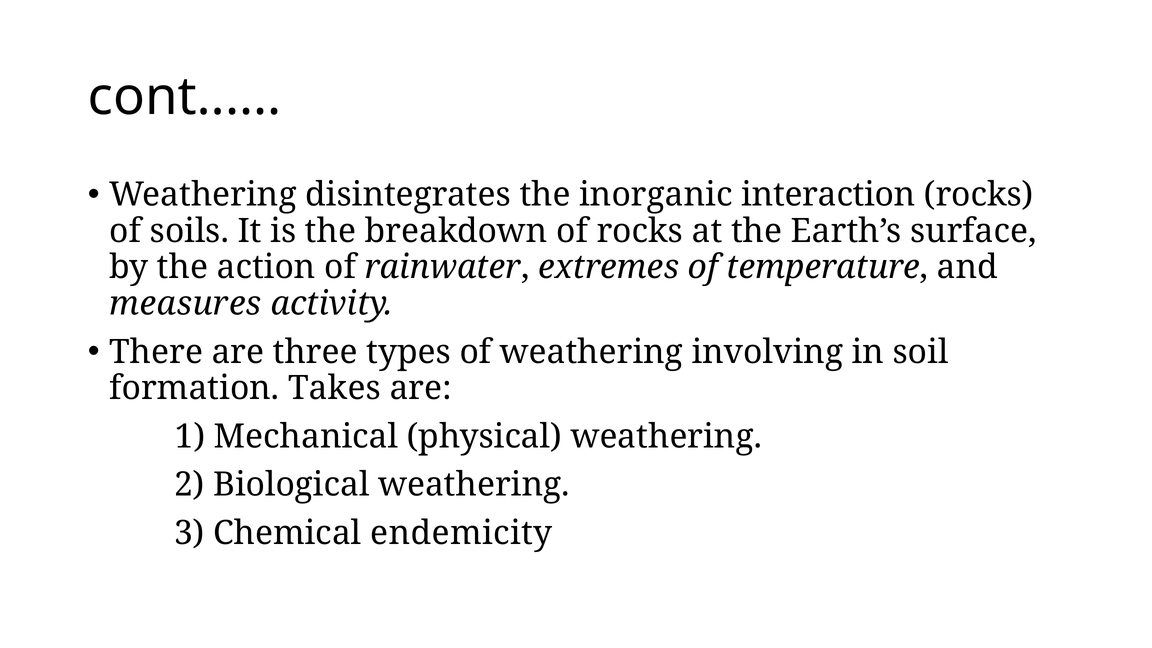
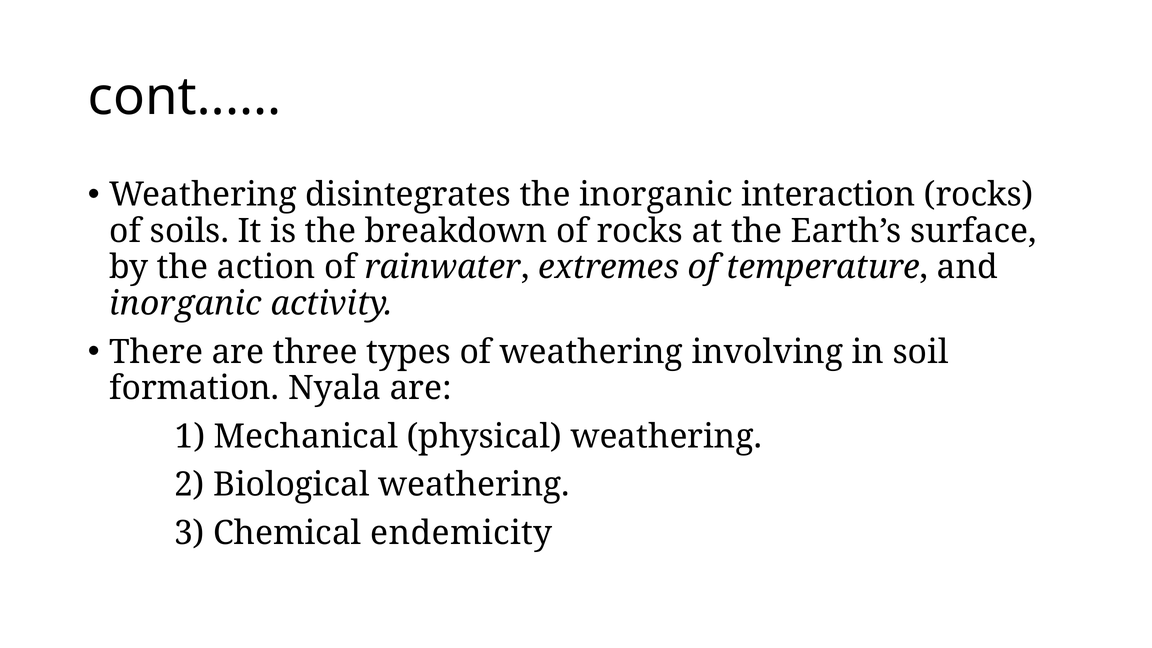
measures: measures -> inorganic (186, 304)
Takes: Takes -> Nyala (335, 388)
